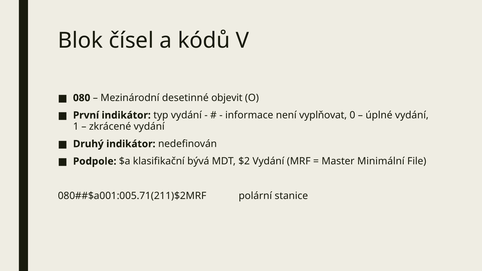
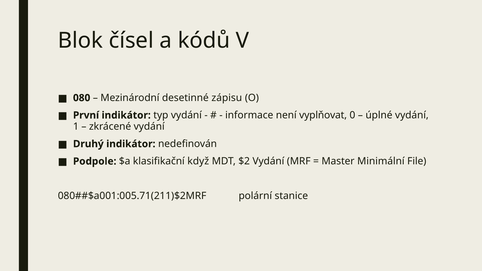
objevit: objevit -> zápisu (227, 98)
bývá: bývá -> když (198, 161)
